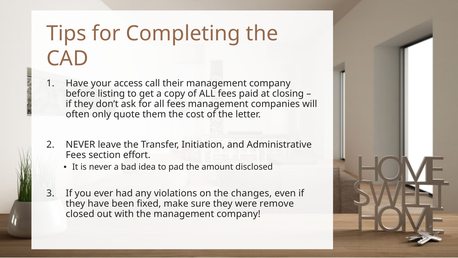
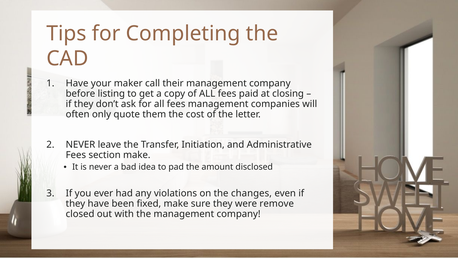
access: access -> maker (128, 83)
section effort: effort -> make (137, 155)
